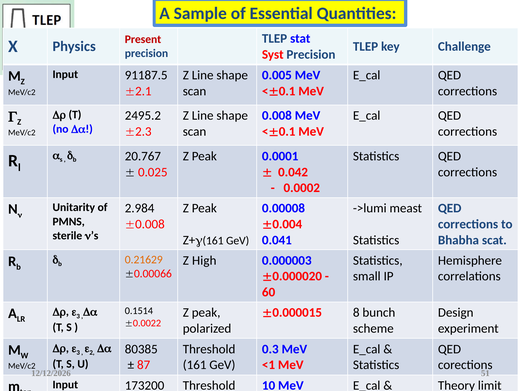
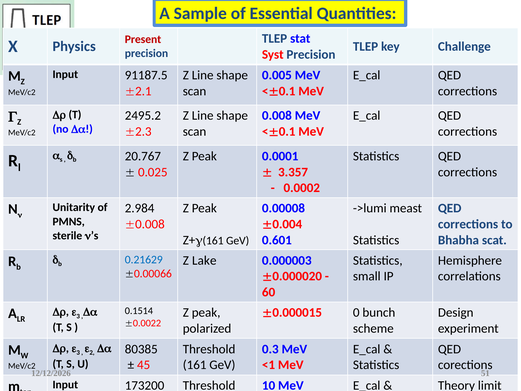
0.042: 0.042 -> 3.357 (293, 172)
0.041: 0.041 -> 0.601 (277, 240)
High: High -> Lake (204, 260)
0.21629 colour: orange -> blue (144, 259)
8: 8 -> 0 (356, 312)
87: 87 -> 45 (144, 365)
